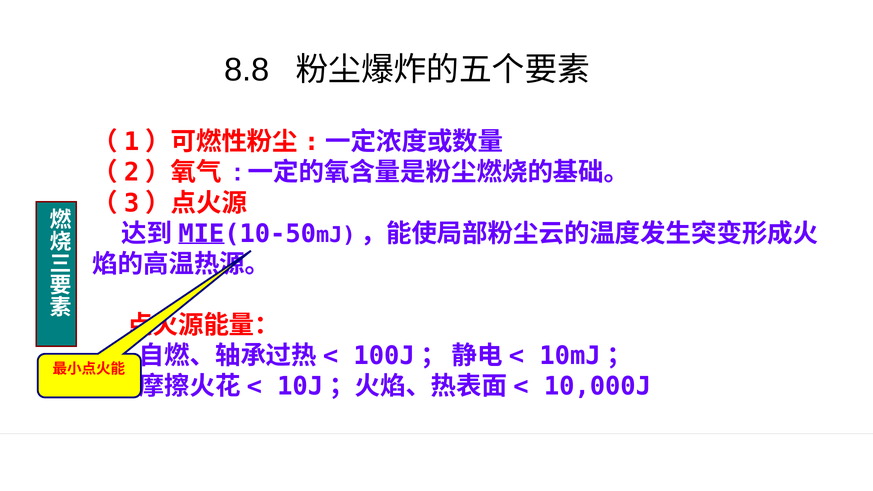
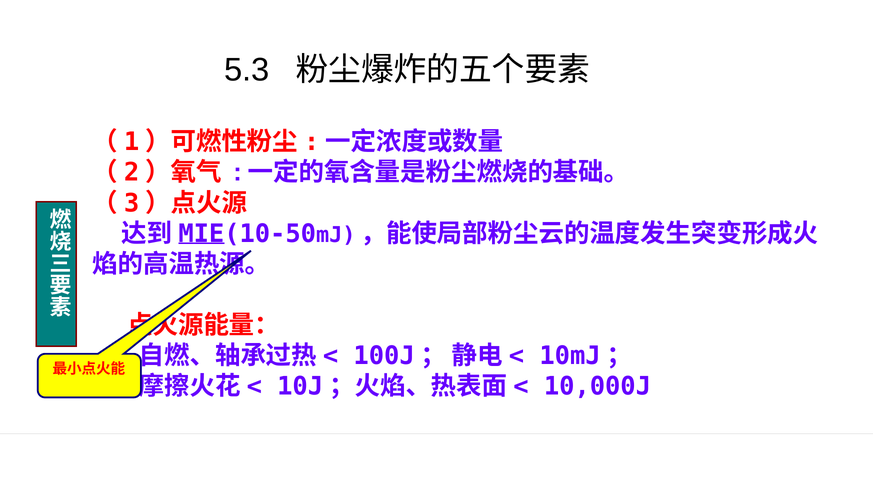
8.8: 8.8 -> 5.3 (247, 70)
